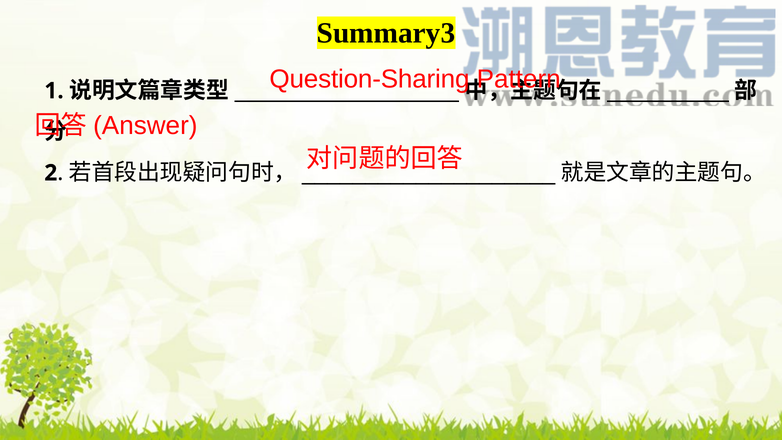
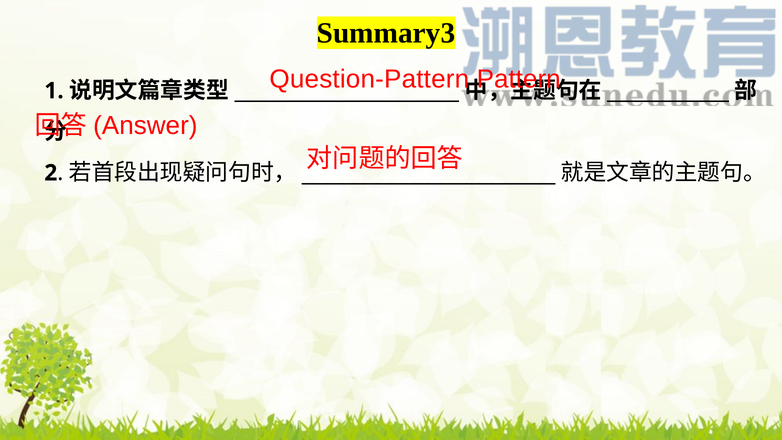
Question-Sharing: Question-Sharing -> Question-Pattern (369, 79)
